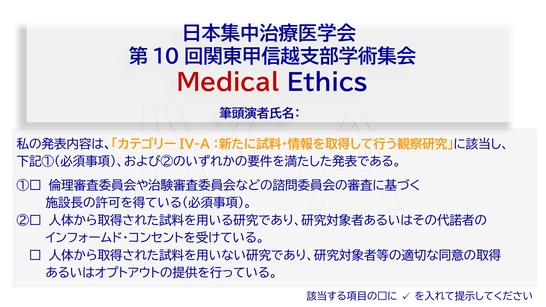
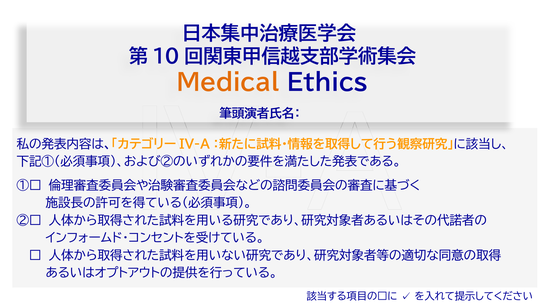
Medical colour: red -> orange (228, 83)
